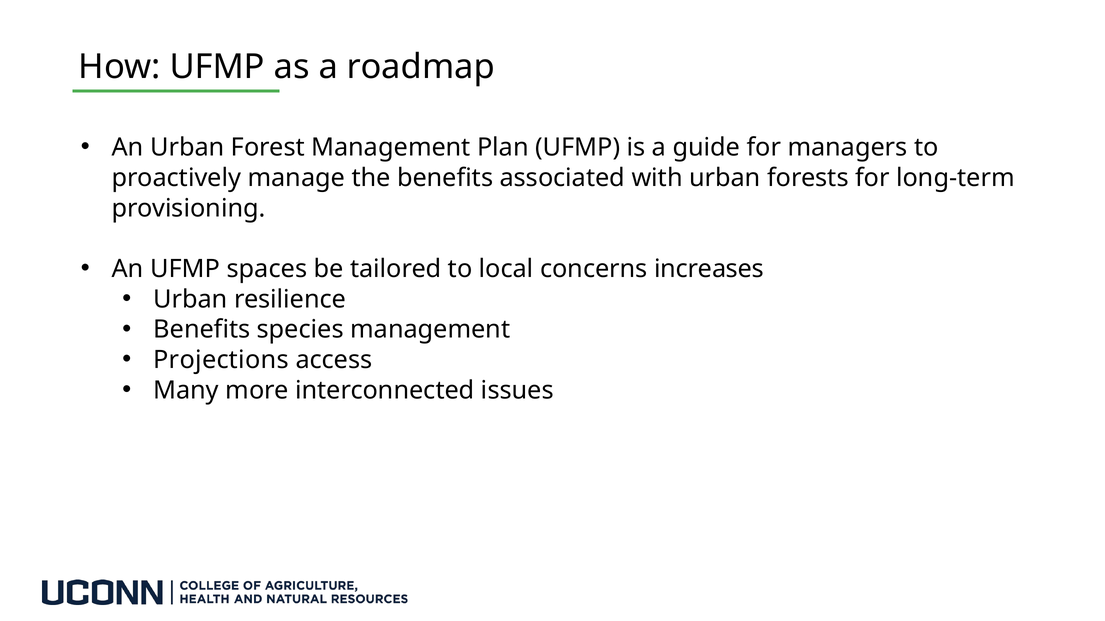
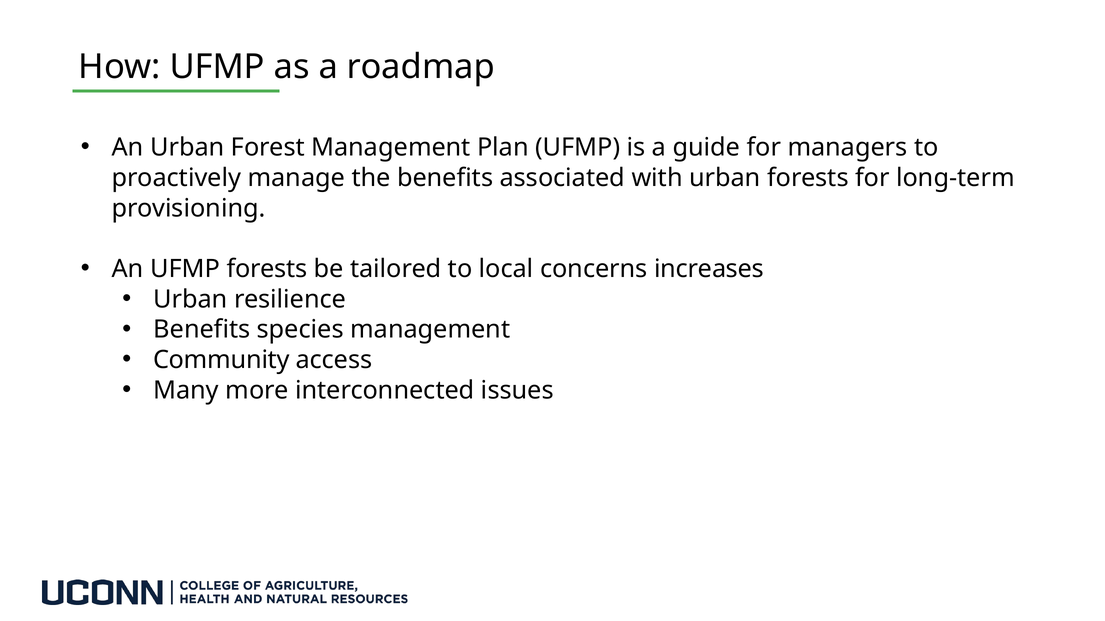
UFMP spaces: spaces -> forests (267, 269)
Projections: Projections -> Community (221, 360)
